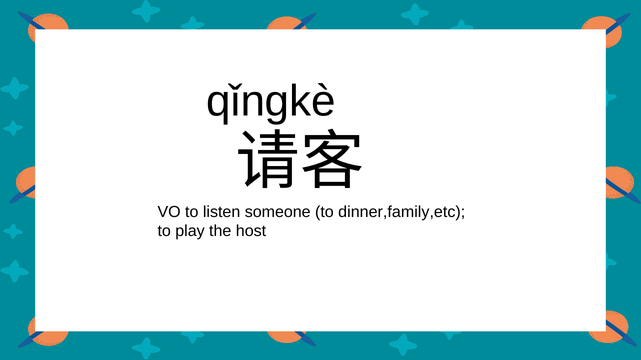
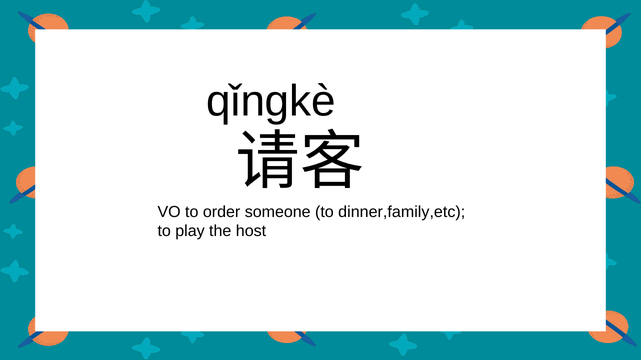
listen: listen -> order (222, 212)
